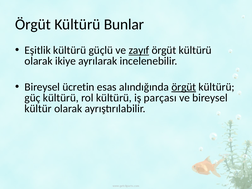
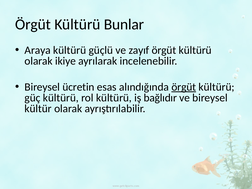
Eşitlik: Eşitlik -> Araya (38, 50)
zayıf underline: present -> none (139, 50)
parçası: parçası -> bağlıdır (160, 98)
